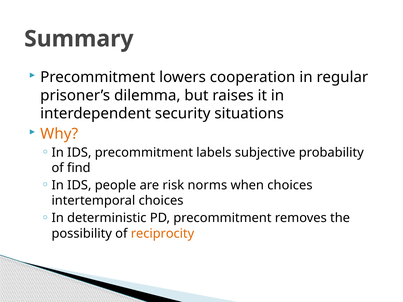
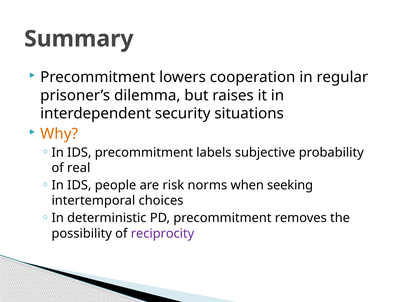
find: find -> real (79, 168)
when choices: choices -> seeking (290, 185)
reciprocity colour: orange -> purple (162, 234)
